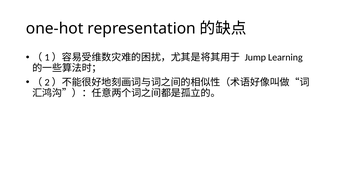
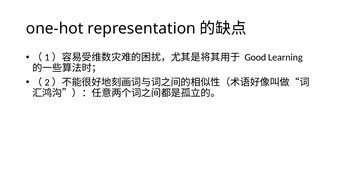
Jump: Jump -> Good (255, 57)
